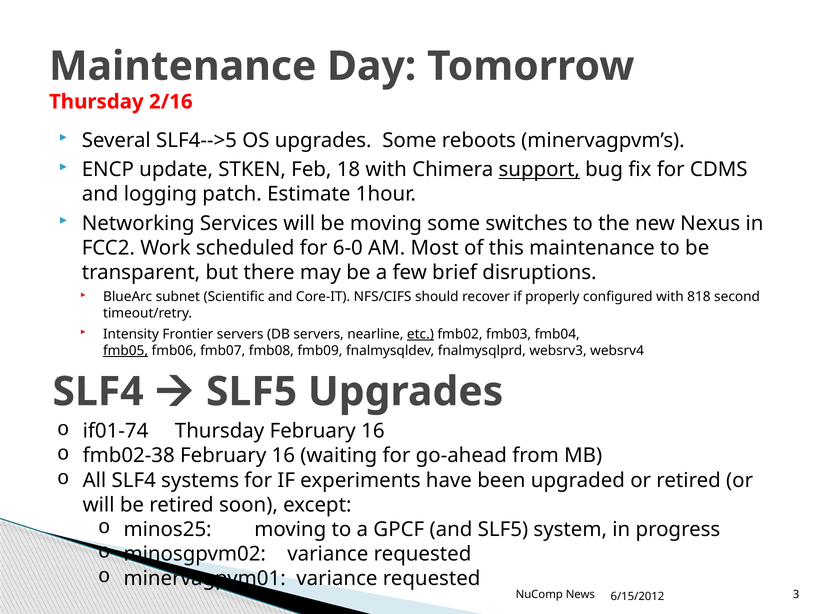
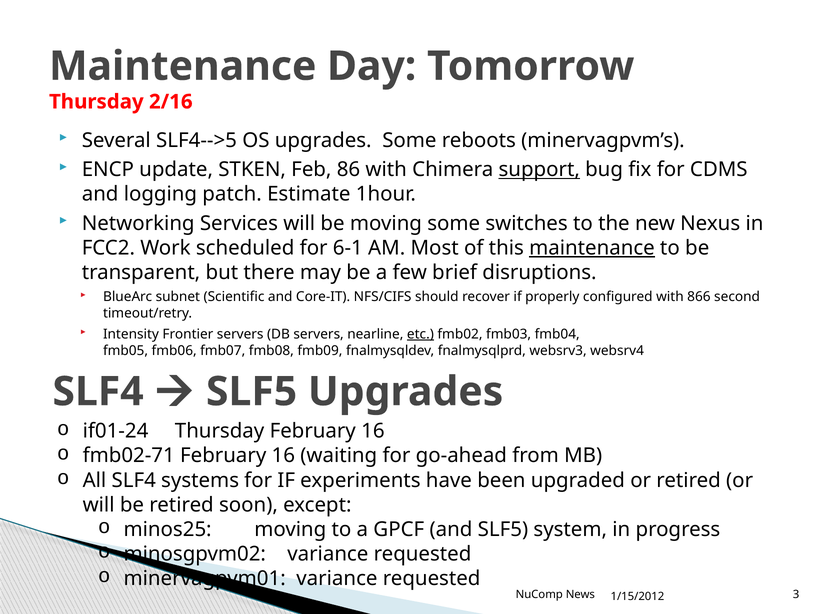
18: 18 -> 86 (348, 170)
6-0: 6-0 -> 6-1 (348, 248)
maintenance underline: none -> present (592, 248)
818: 818 -> 866 (699, 297)
fmb05 underline: present -> none (126, 351)
if01-74: if01-74 -> if01-24 (116, 431)
fmb02-38: fmb02-38 -> fmb02-71 (129, 456)
6/15/2012: 6/15/2012 -> 1/15/2012 (637, 597)
